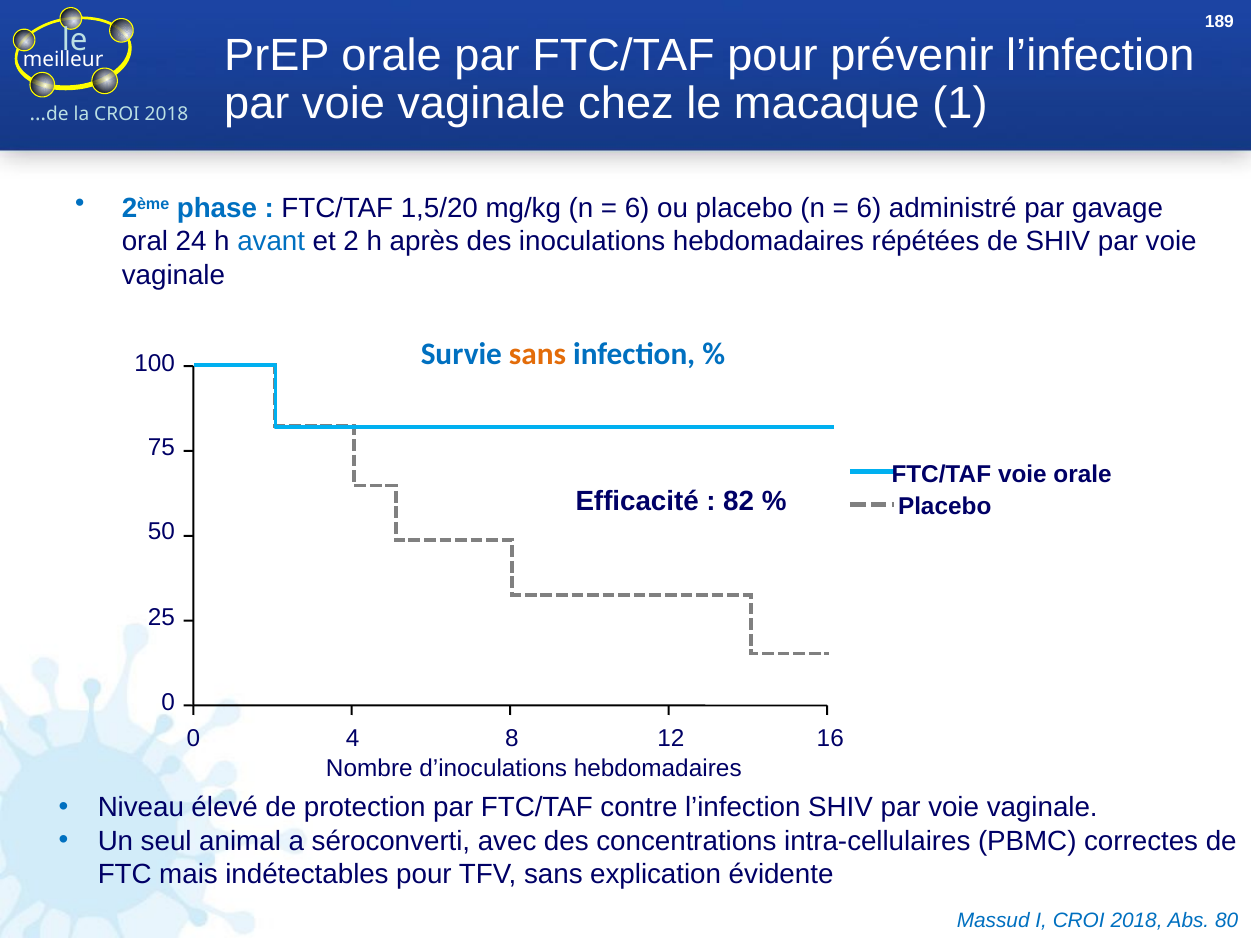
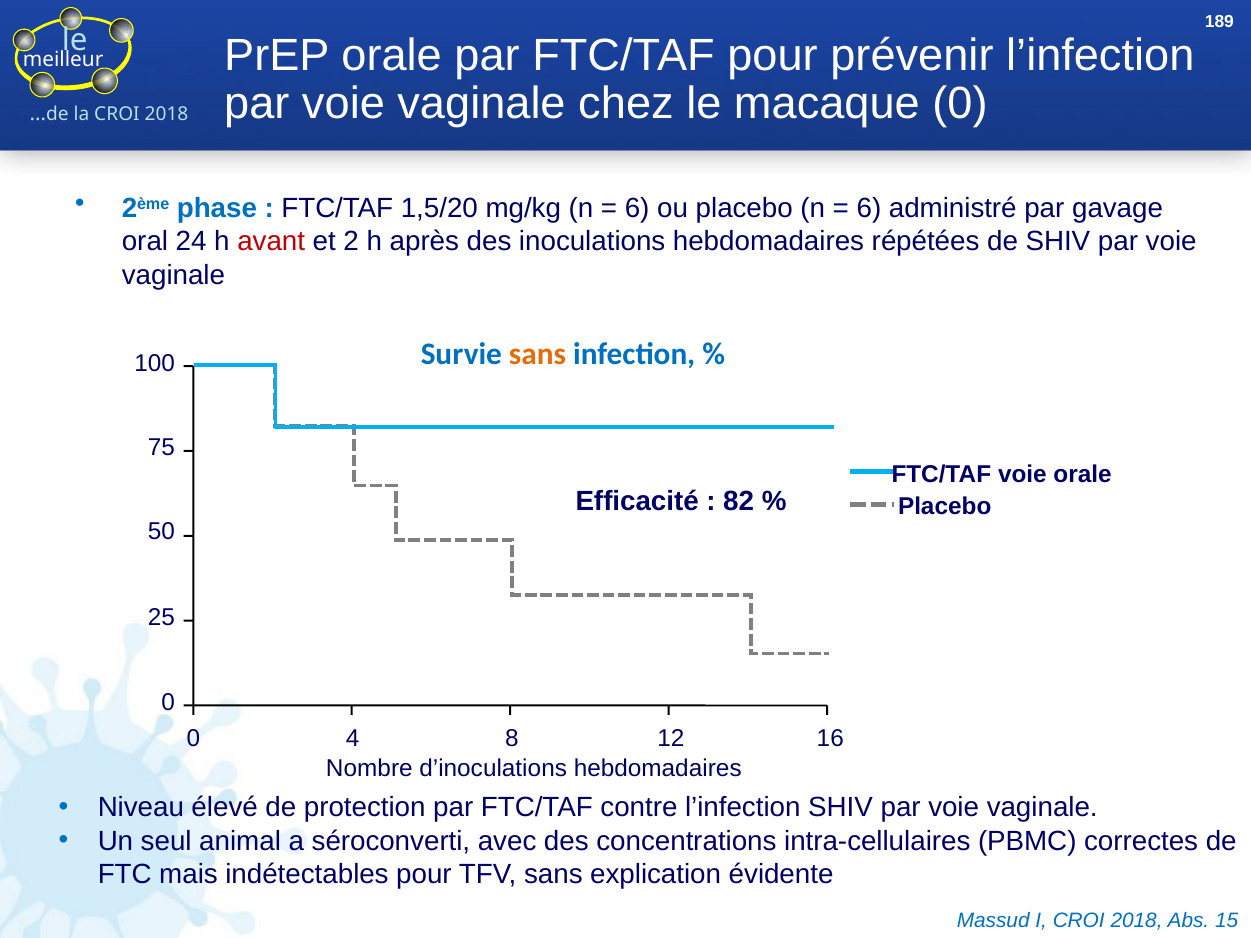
macaque 1: 1 -> 0 (960, 104)
avant colour: blue -> red (271, 242)
80: 80 -> 15 (1227, 921)
